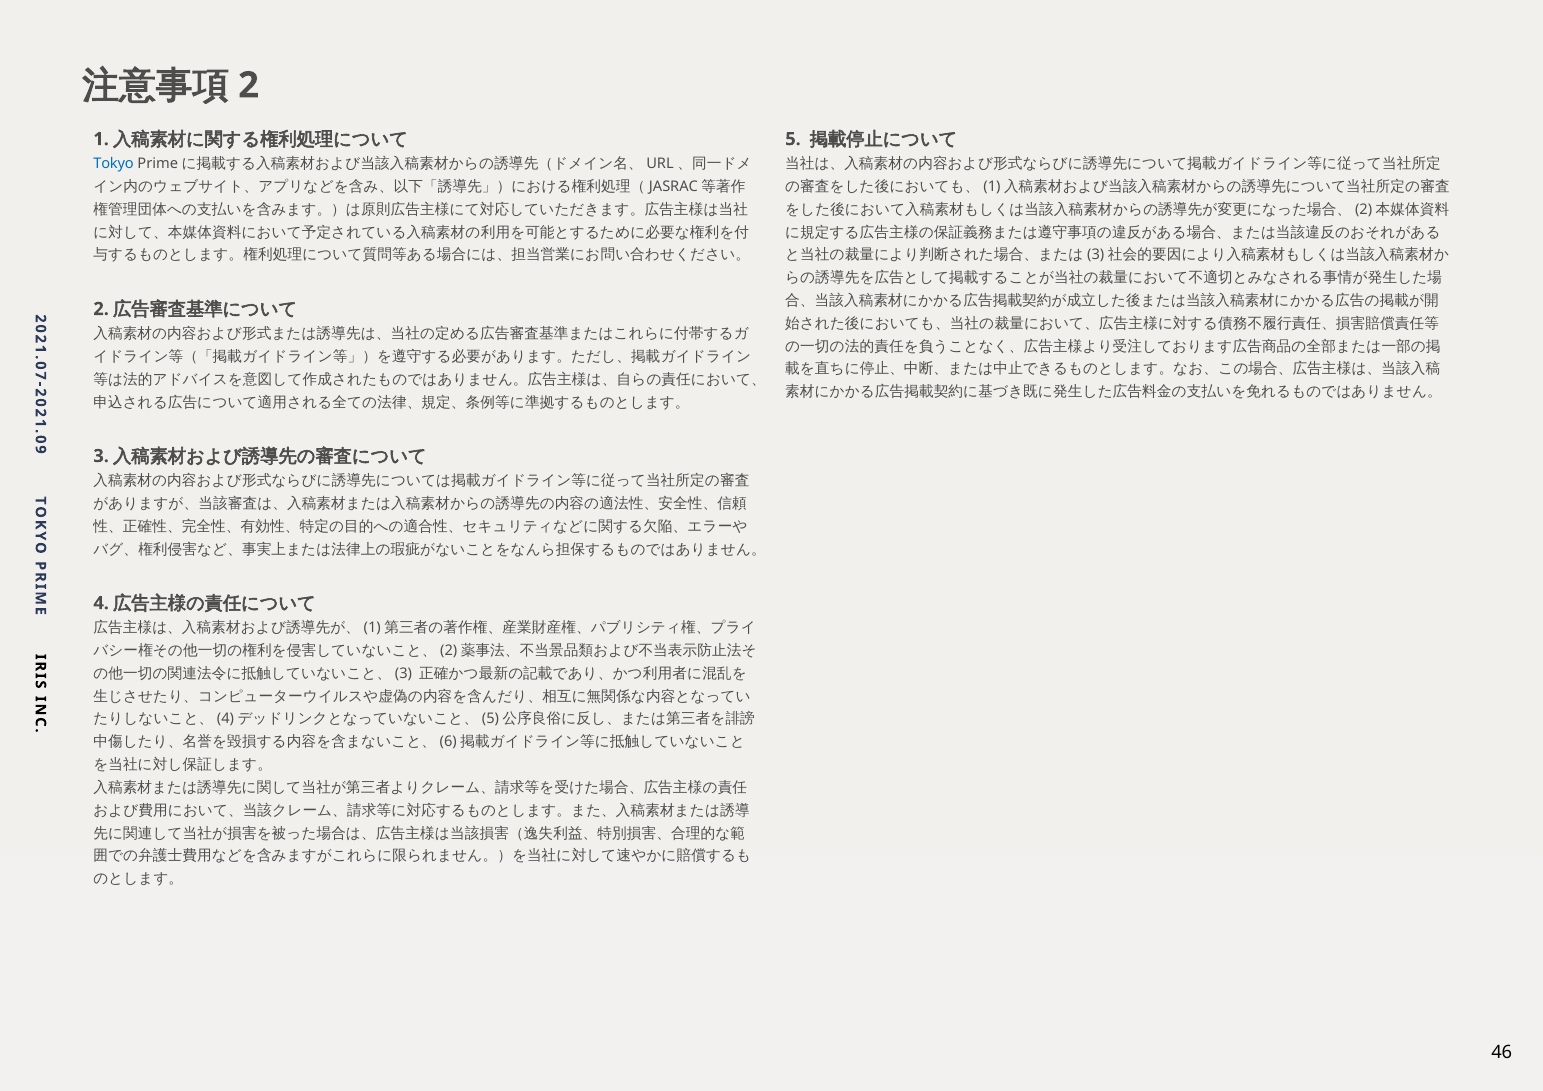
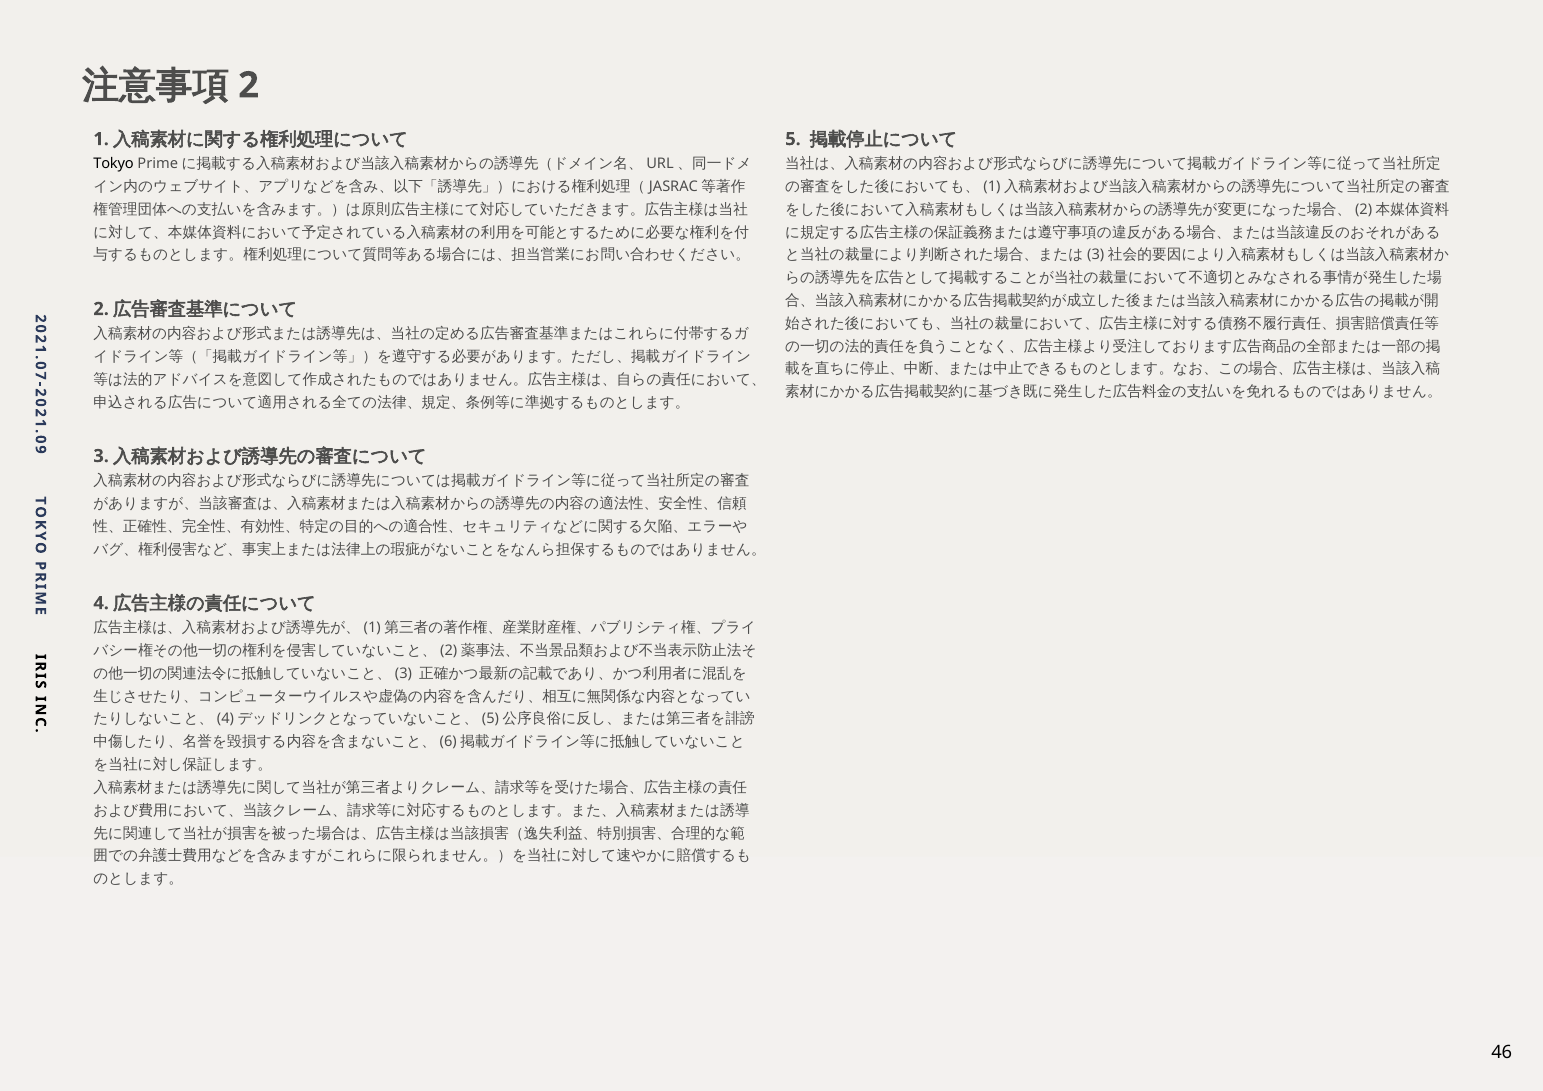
Tokyo colour: blue -> black (114, 164)
